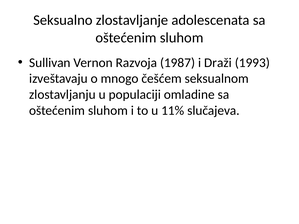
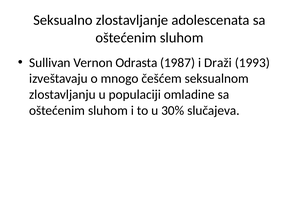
Razvoja: Razvoja -> Odrasta (136, 63)
11%: 11% -> 30% (173, 111)
